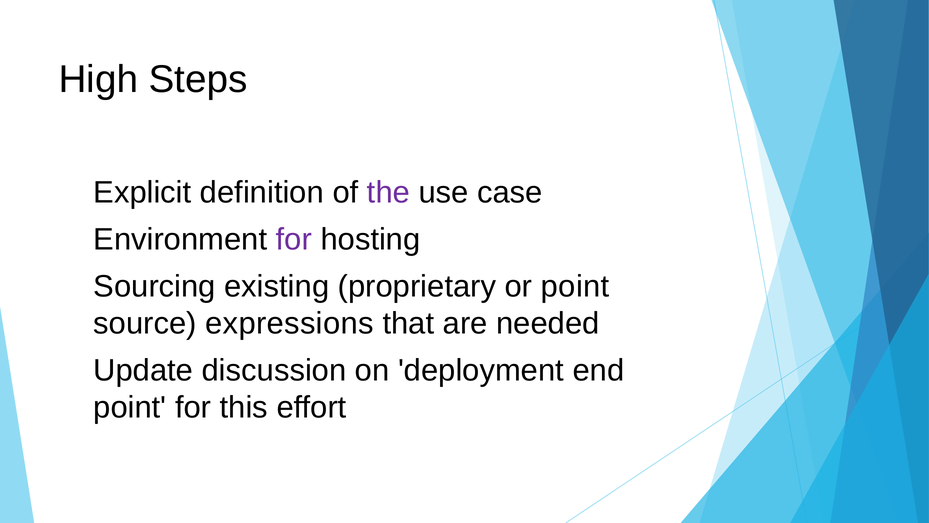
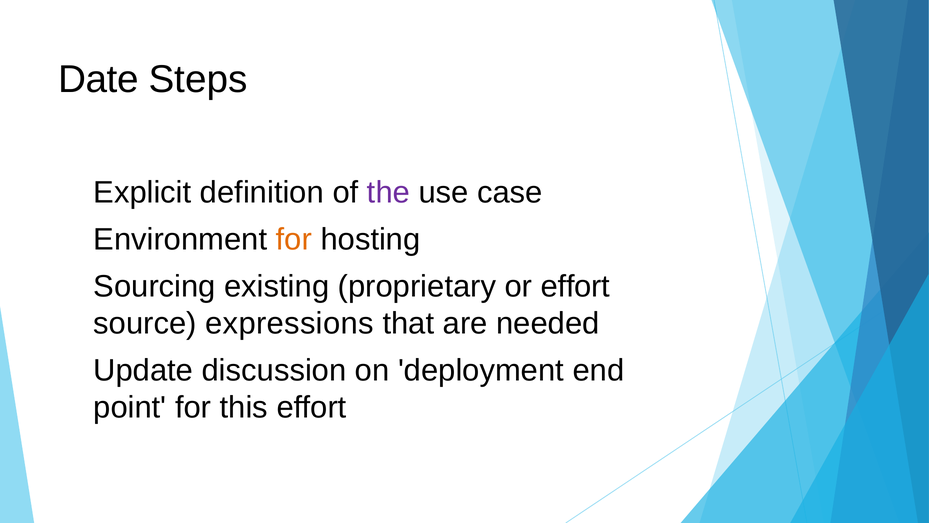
High: High -> Date (98, 79)
for colour: purple -> orange (294, 239)
or point: point -> effort (575, 286)
